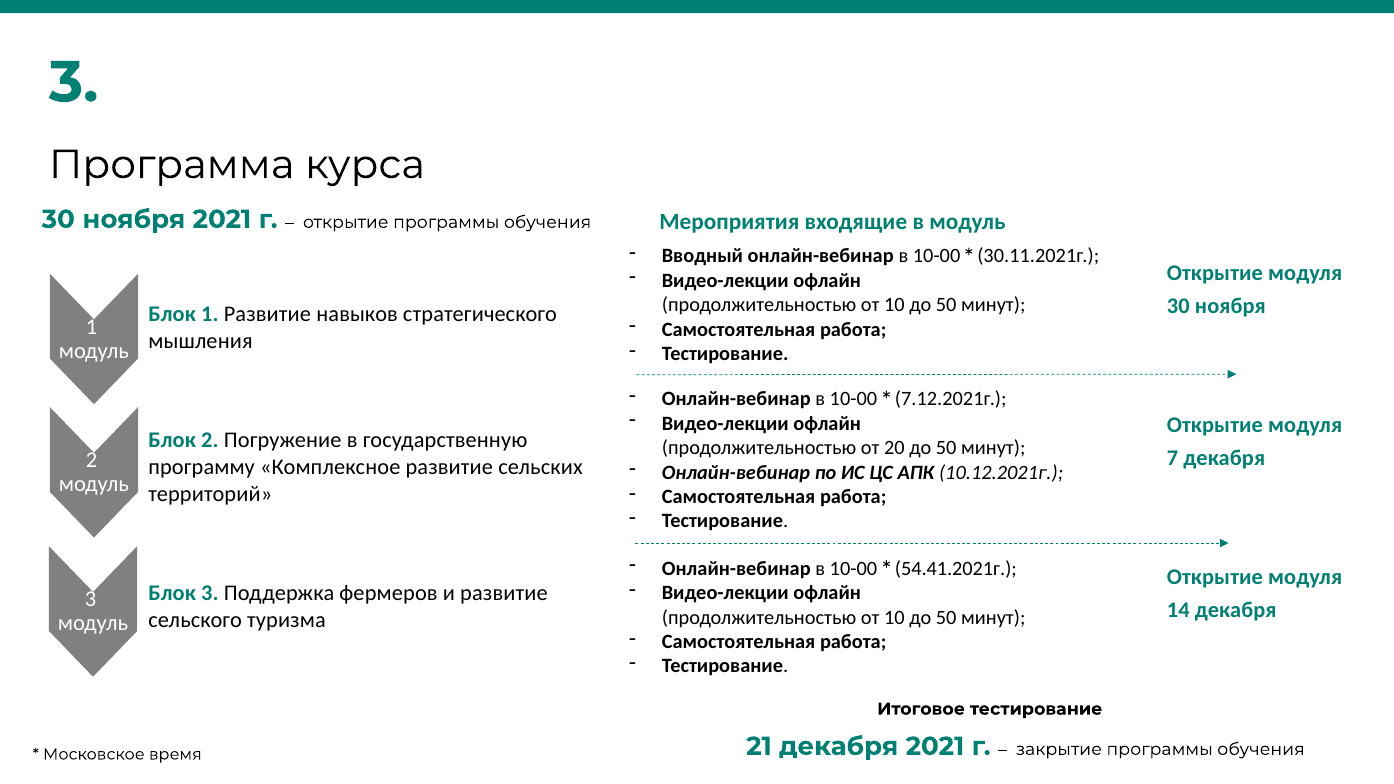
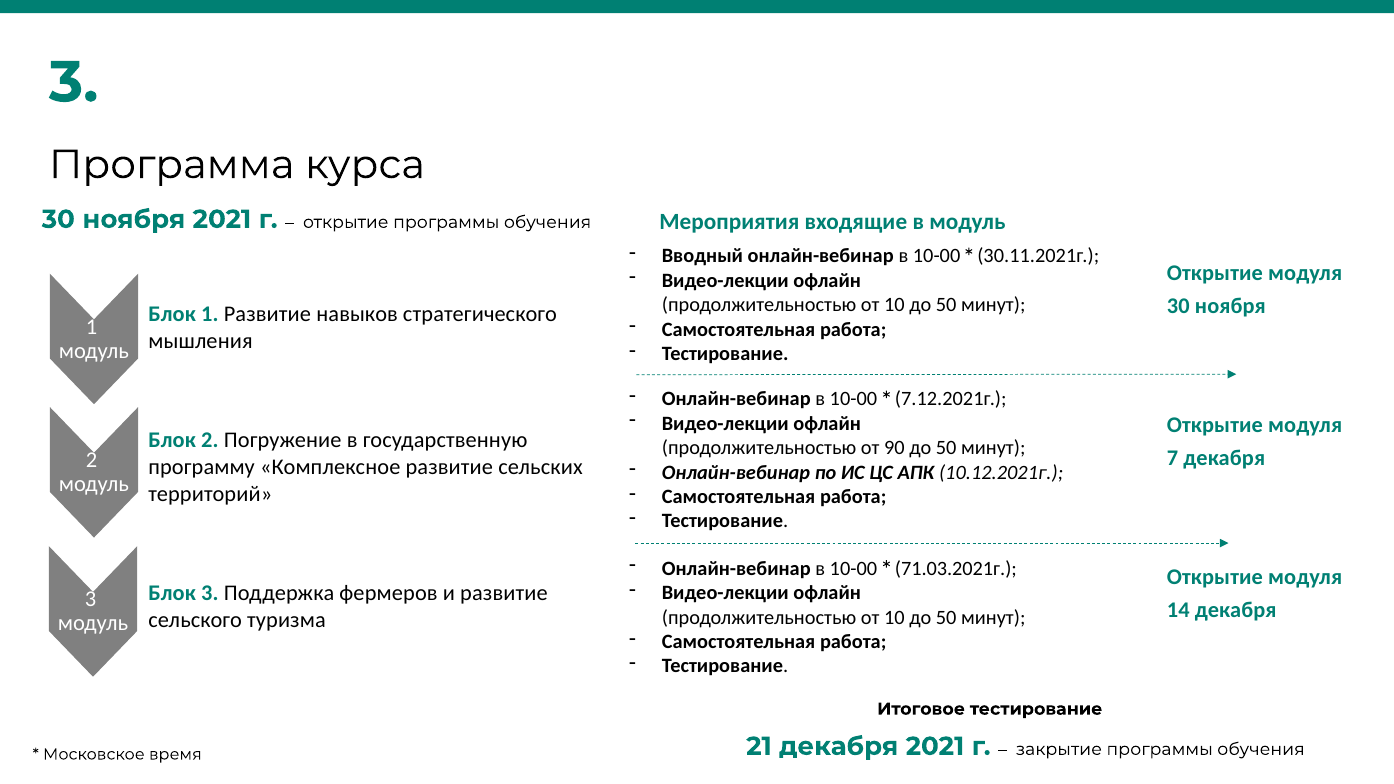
20: 20 -> 90 (894, 448)
54.41.2021г: 54.41.2021г -> 71.03.2021г (956, 569)
